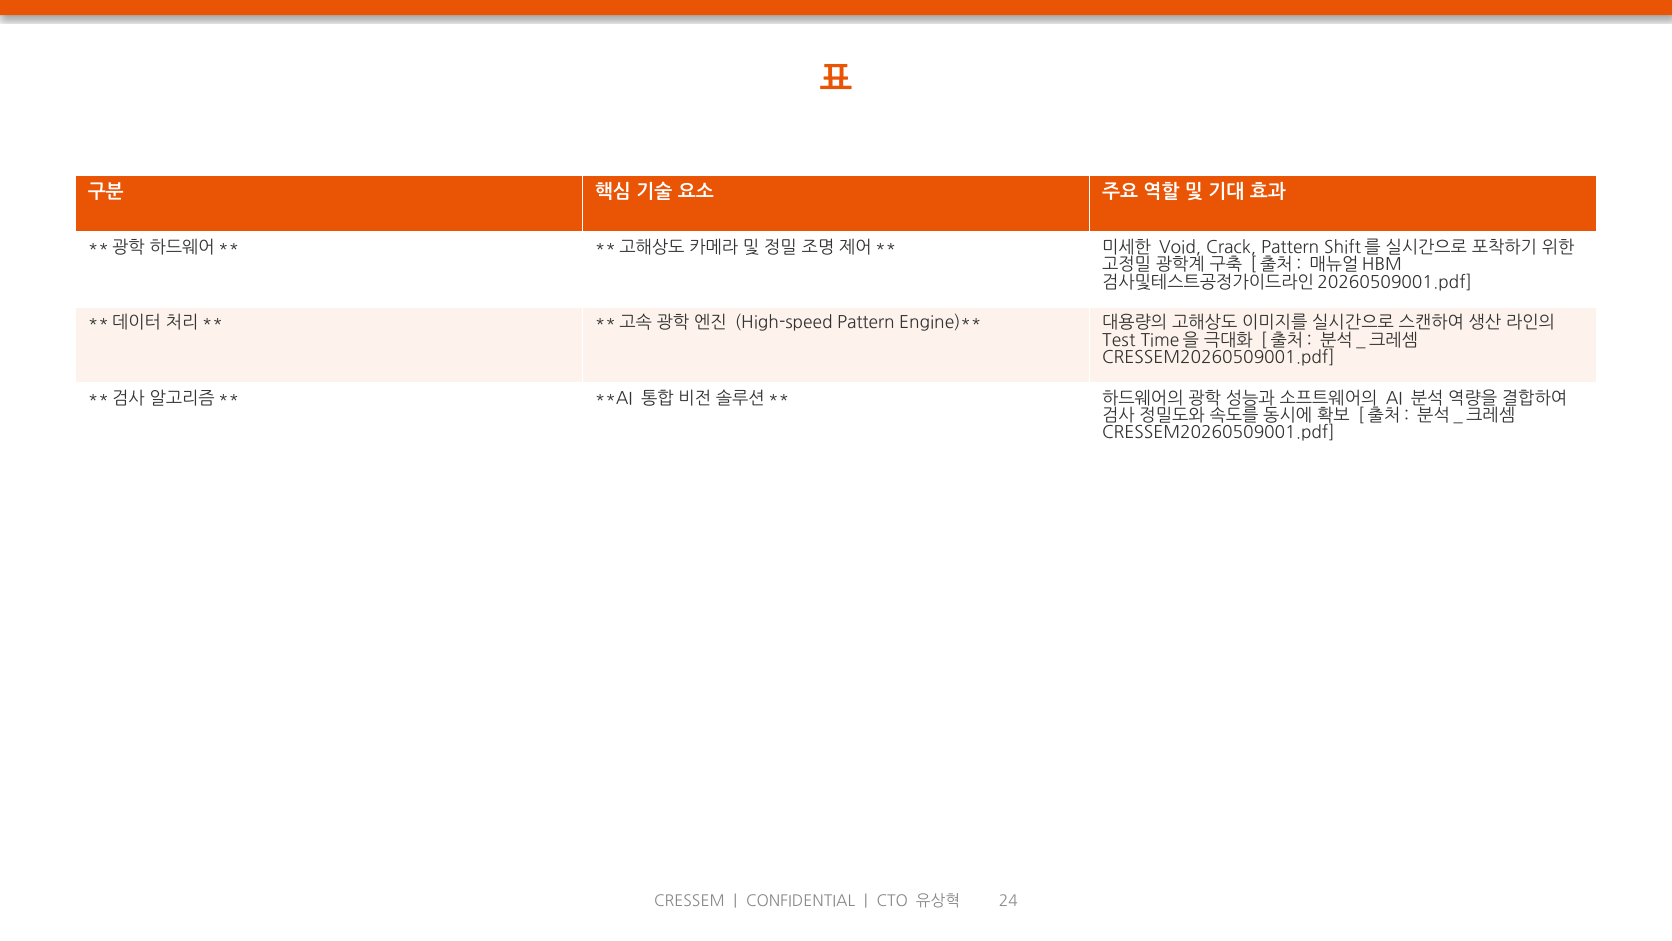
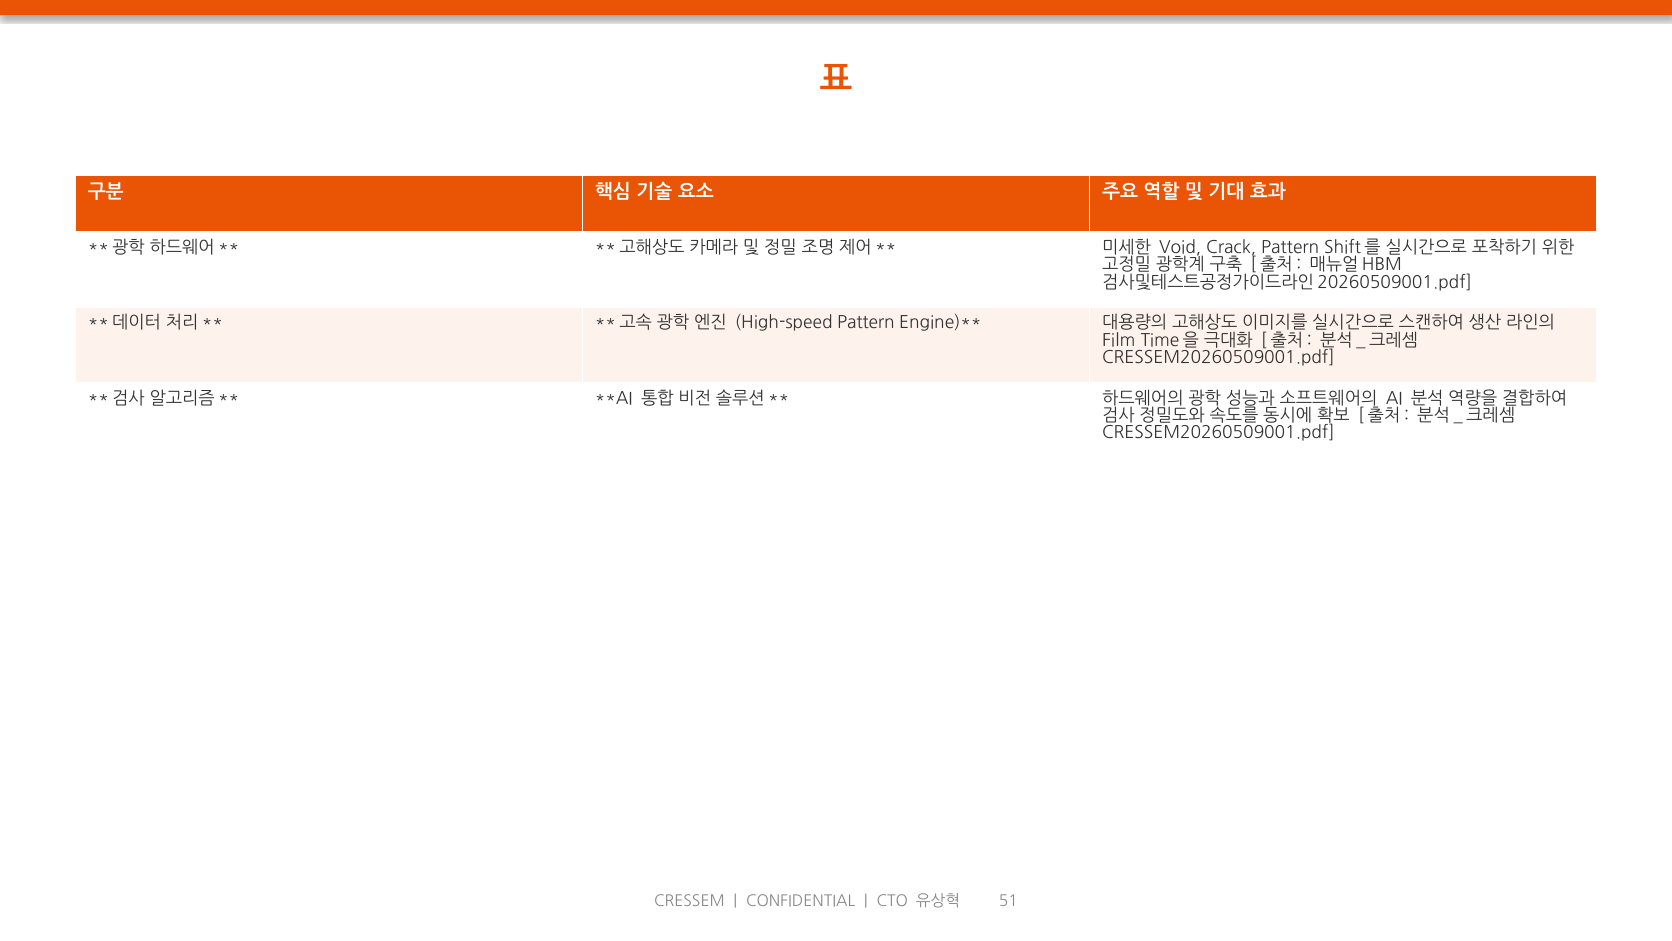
Test: Test -> Film (1119, 340)
24: 24 -> 51 (1008, 901)
